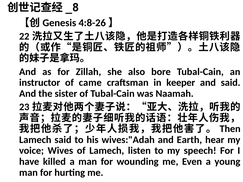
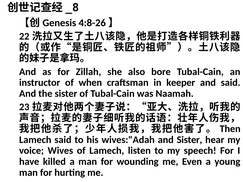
came: came -> when (90, 83)
and Earth: Earth -> Sister (189, 140)
